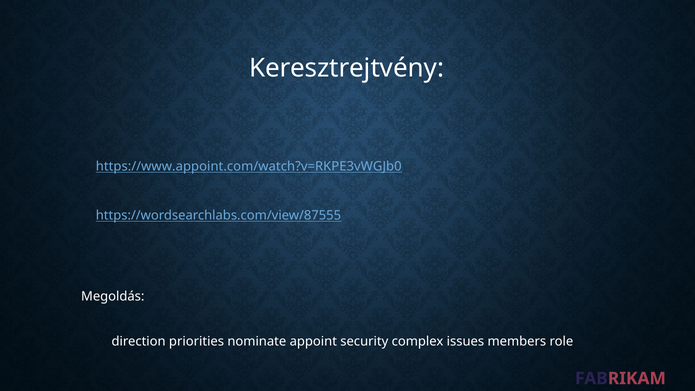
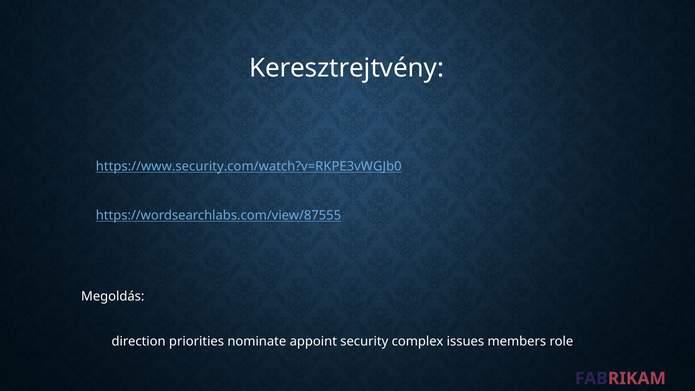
https://www.appoint.com/watch?v=RKPE3vWGJb0: https://www.appoint.com/watch?v=RKPE3vWGJb0 -> https://www.security.com/watch?v=RKPE3vWGJb0 (249, 166)
